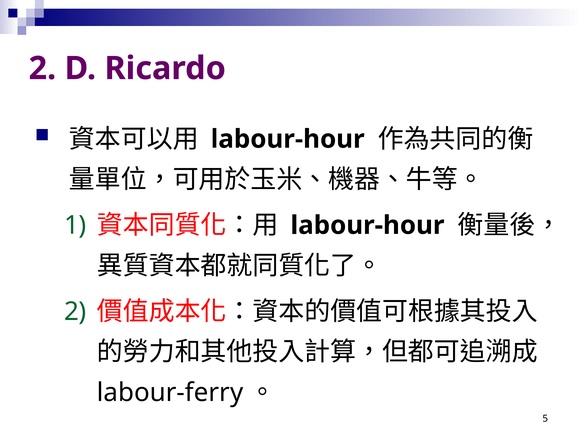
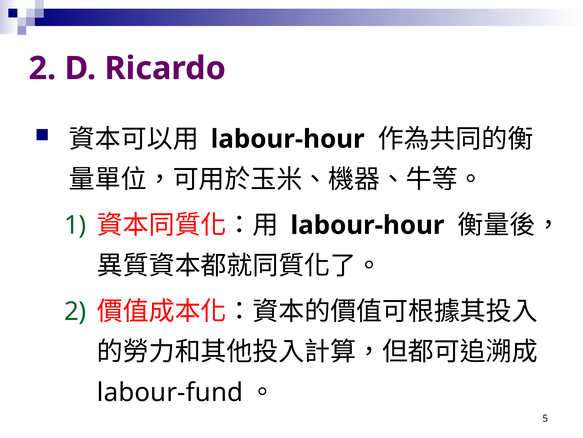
labour-ferry: labour-ferry -> labour-fund (170, 392)
